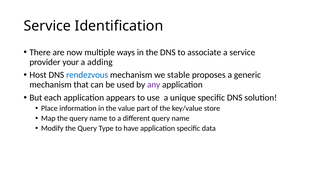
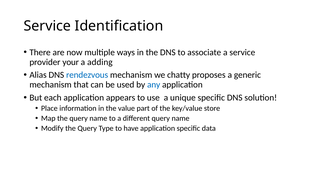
Host: Host -> Alias (38, 75)
stable: stable -> chatty (179, 75)
any colour: purple -> blue (154, 85)
